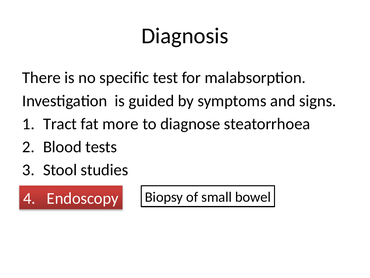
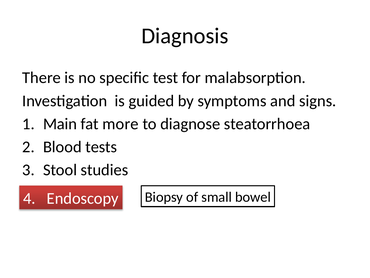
Tract: Tract -> Main (60, 124)
